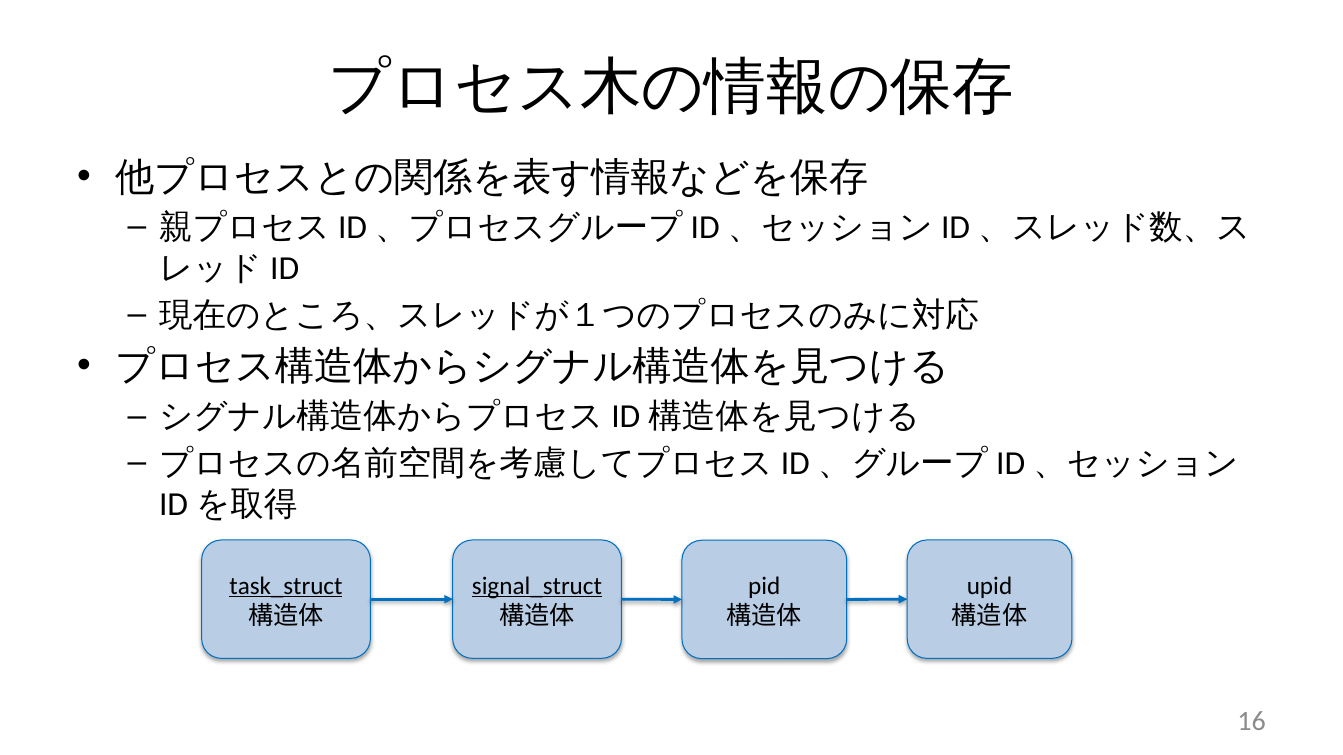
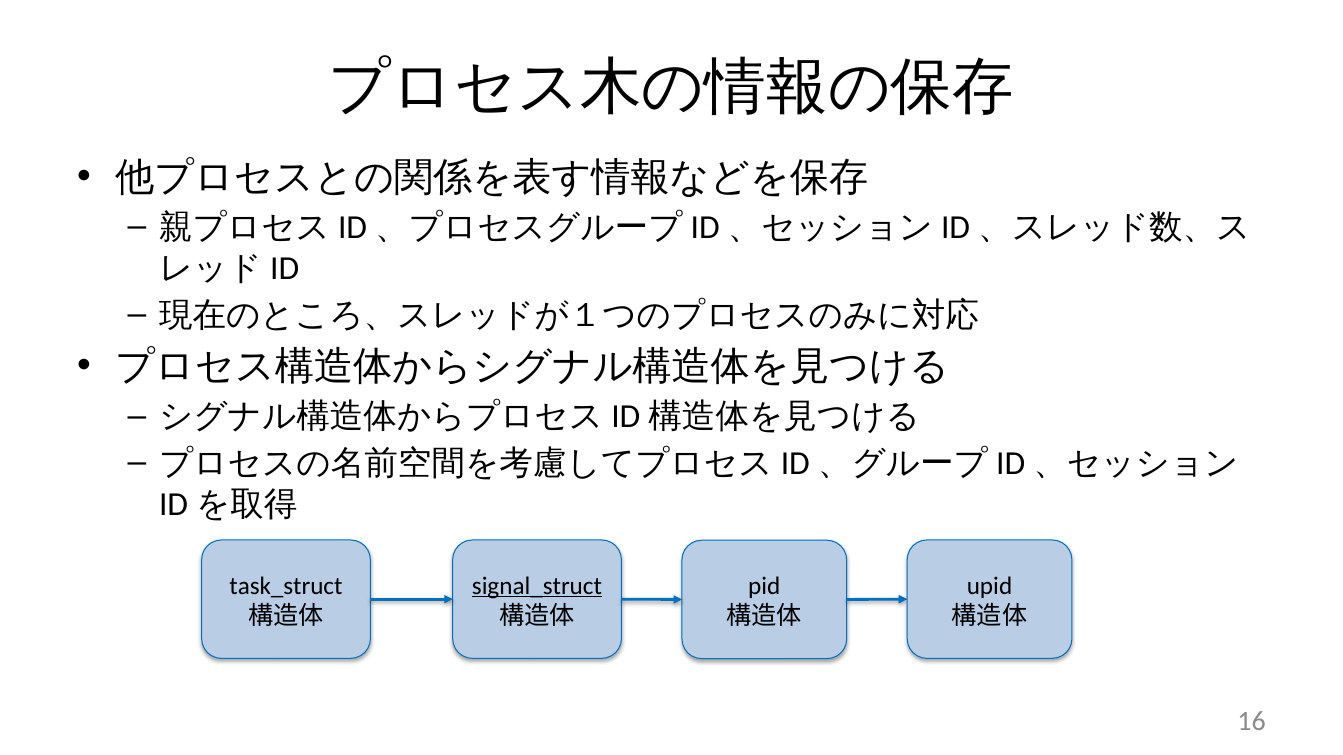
task_struct underline: present -> none (286, 586)
